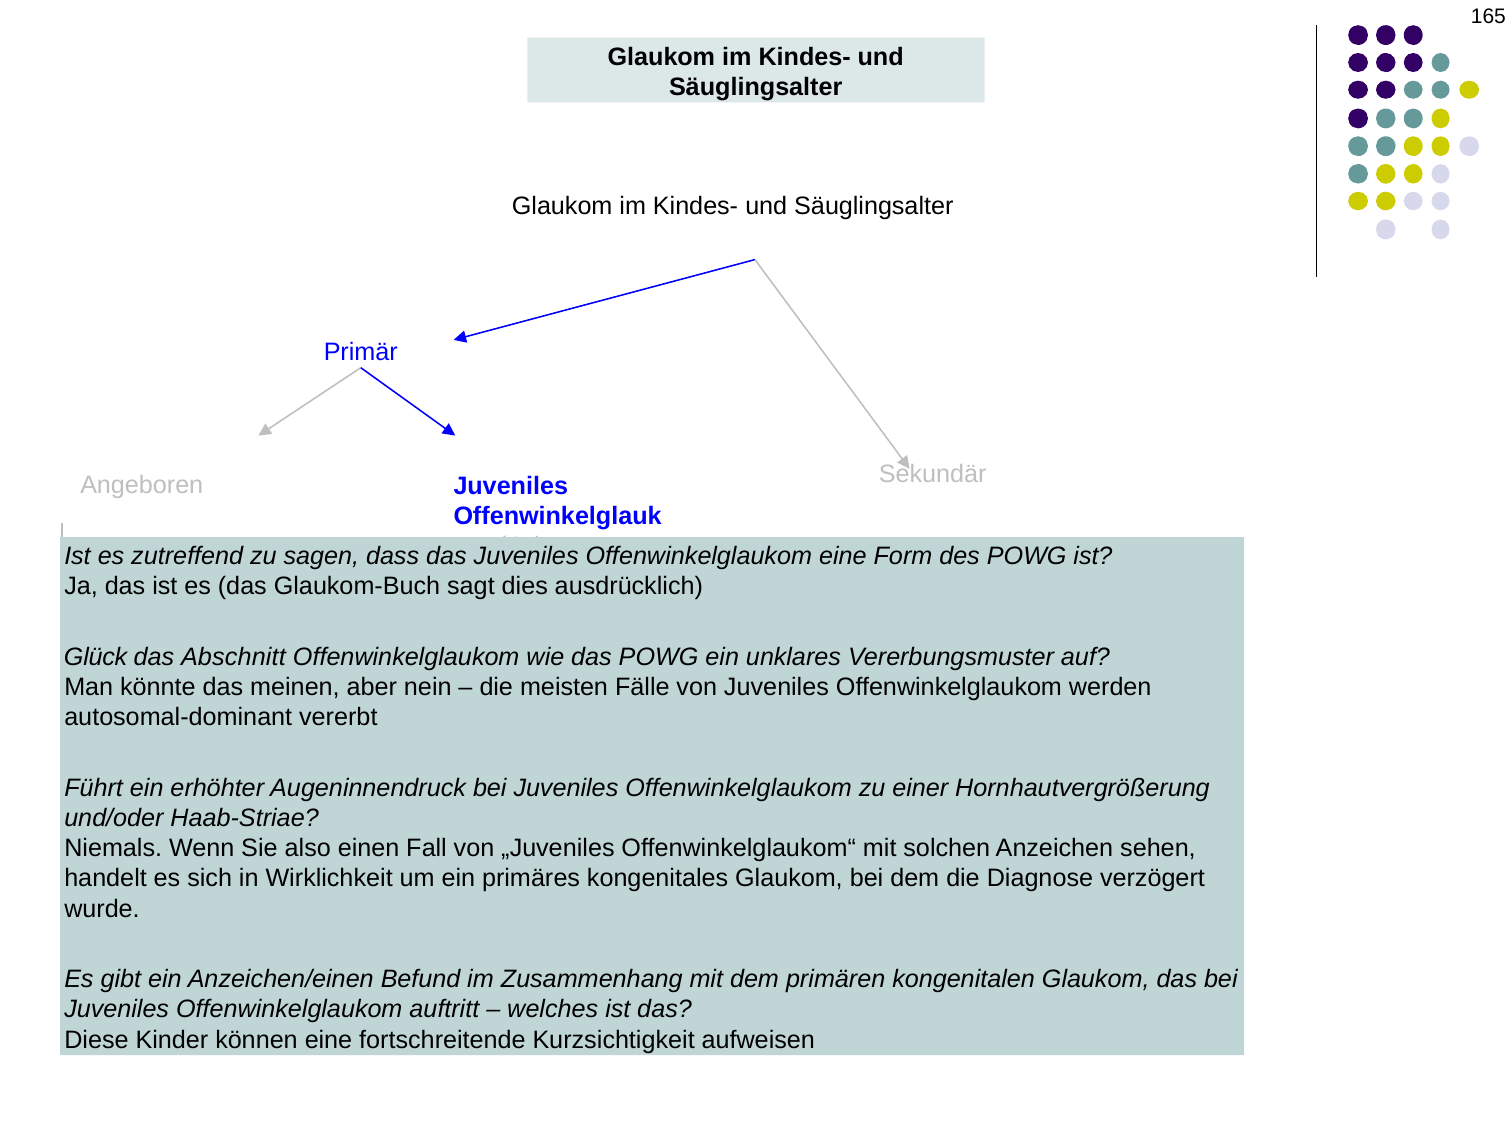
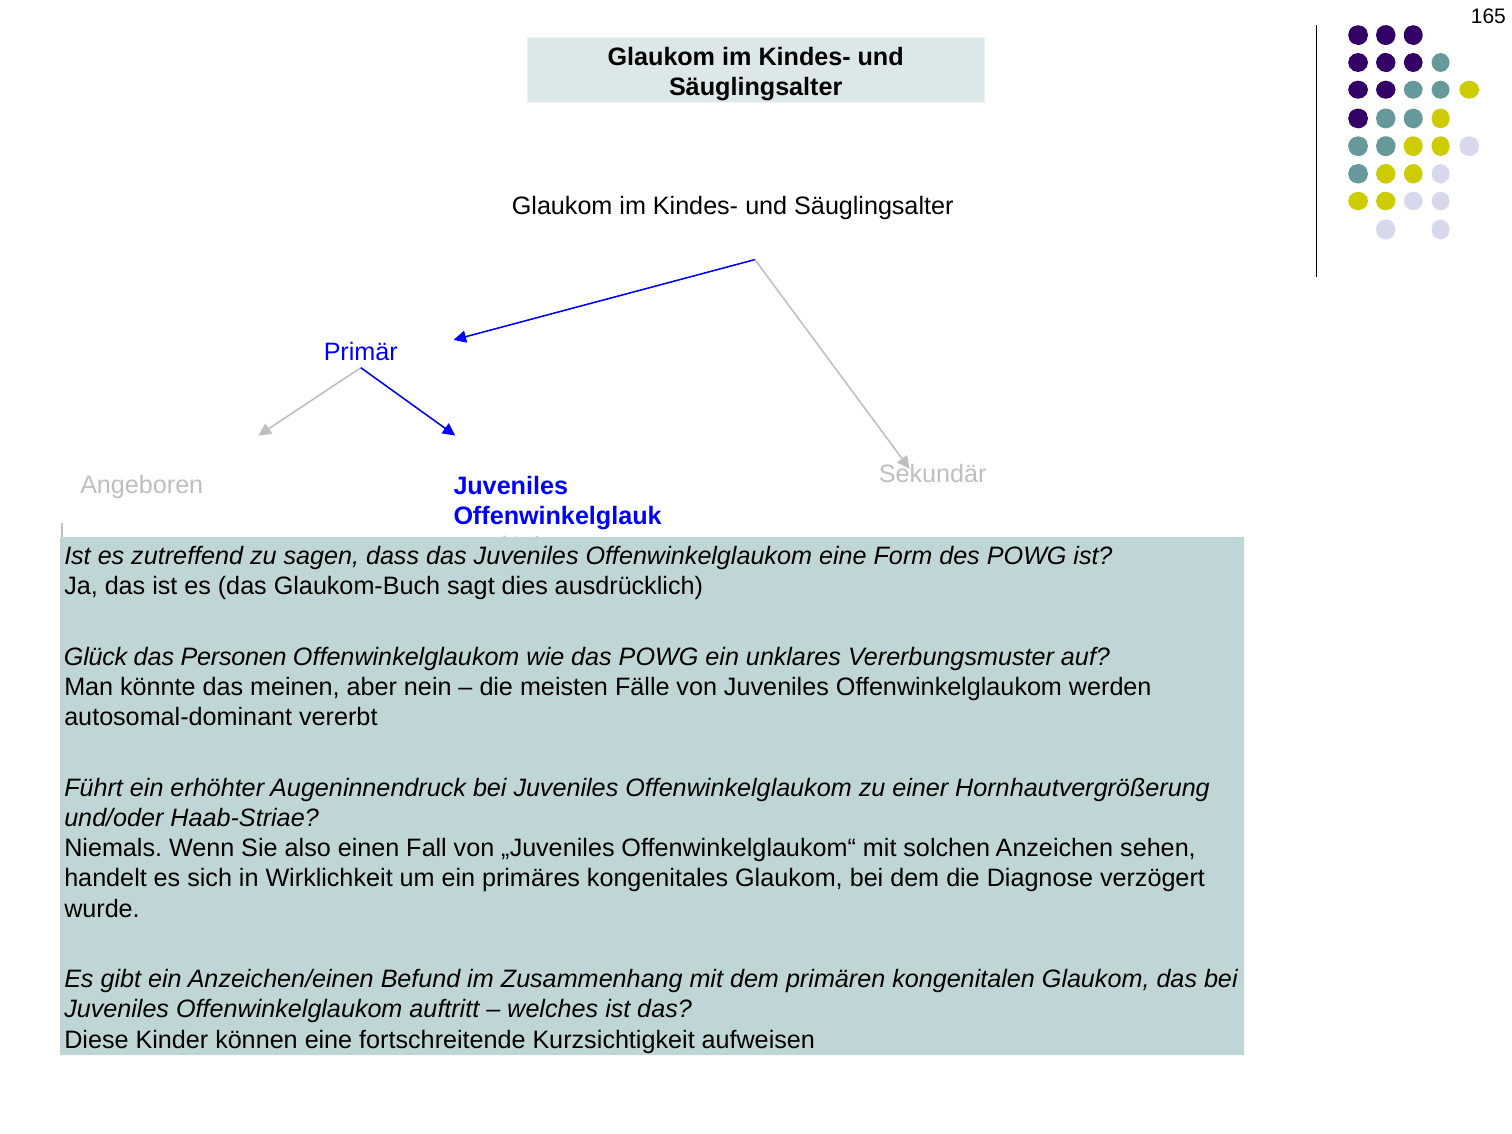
Abschnitt: Abschnitt -> Personen (234, 657)
